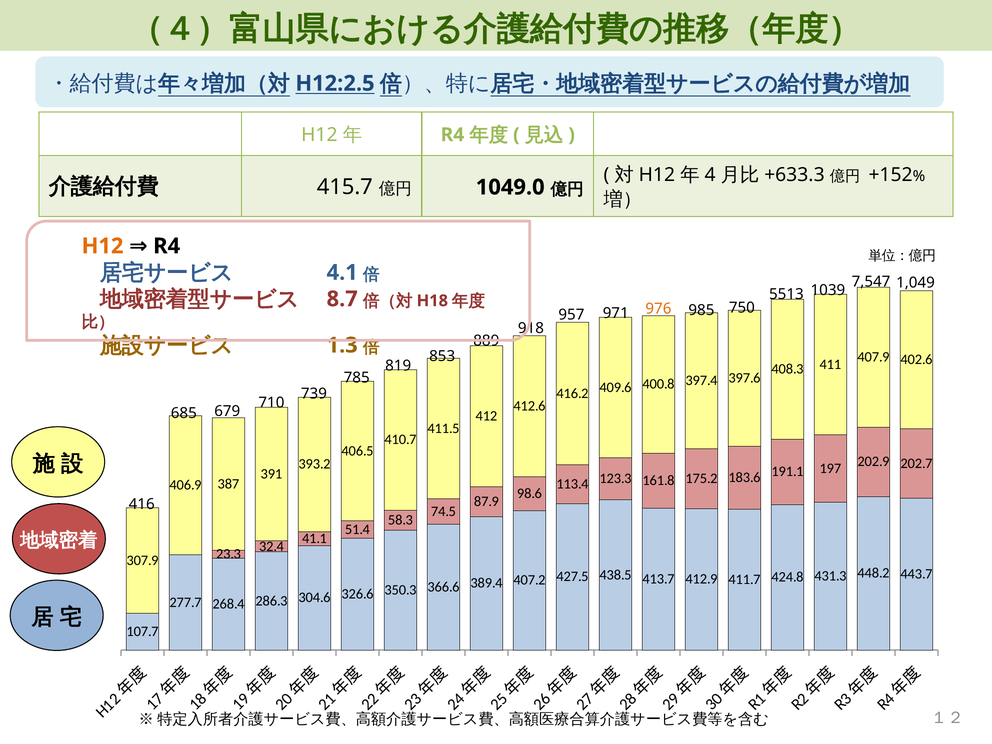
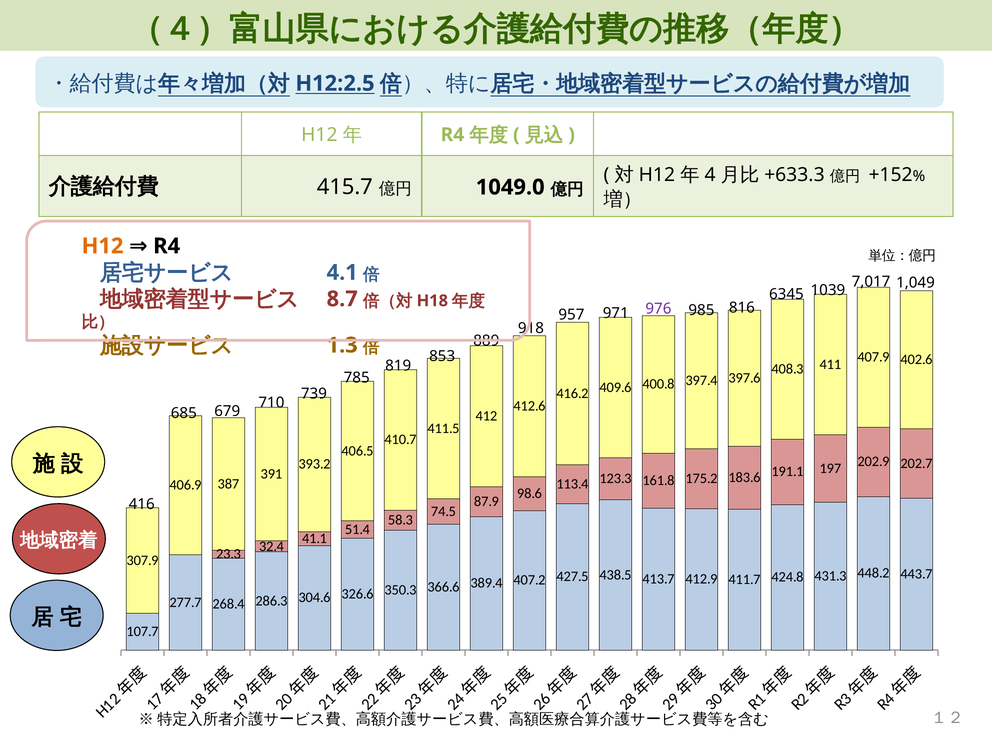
7,547: 7,547 -> 7,017 (871, 282)
5513: 5513 -> 6345 (786, 294)
750: 750 -> 816 (742, 308)
976 colour: orange -> purple (658, 309)
